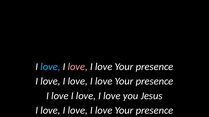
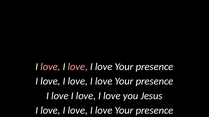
love colour: light blue -> pink (50, 67)
